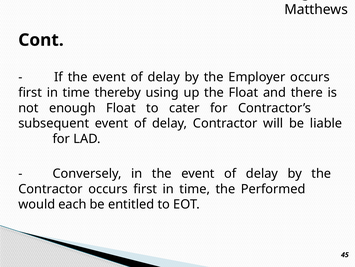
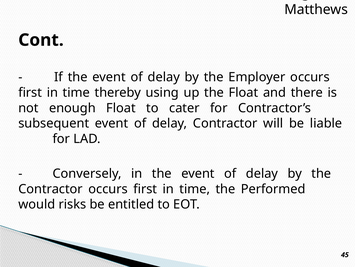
each: each -> risks (72, 204)
